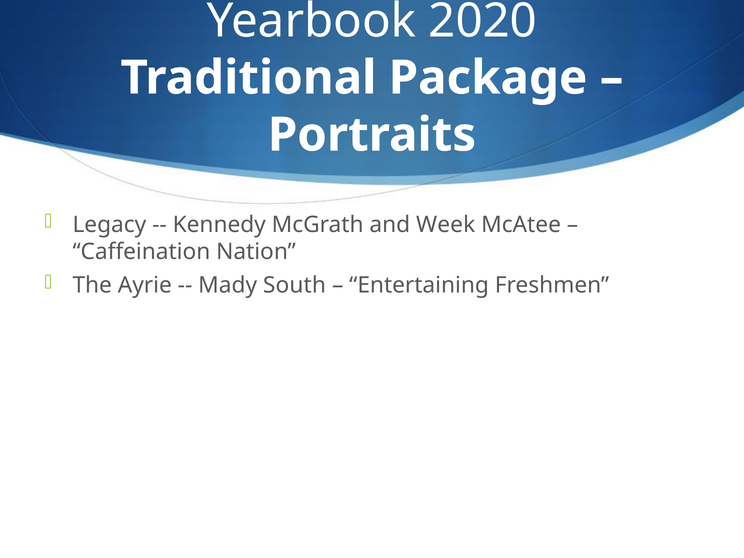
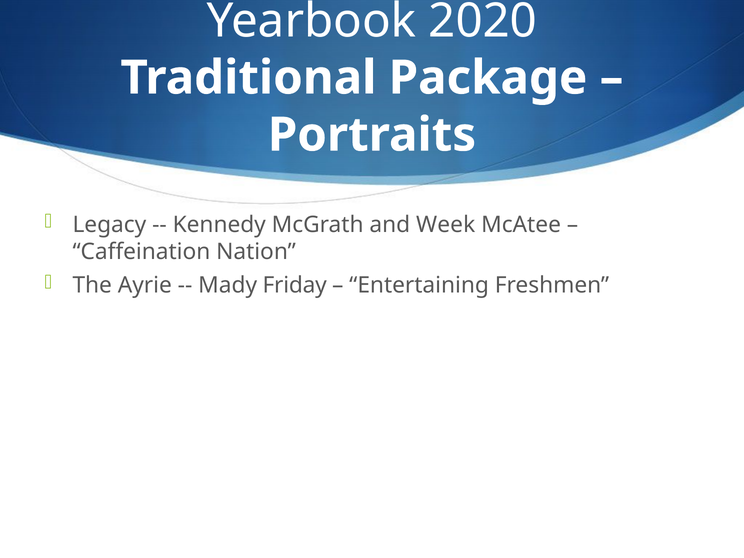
South: South -> Friday (295, 285)
